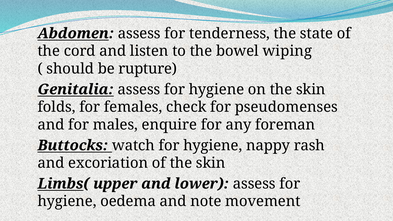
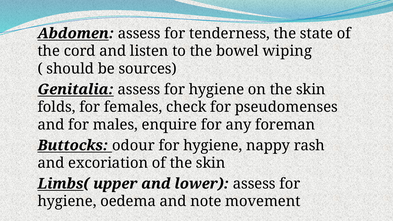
rupture: rupture -> sources (148, 69)
watch: watch -> odour (133, 145)
